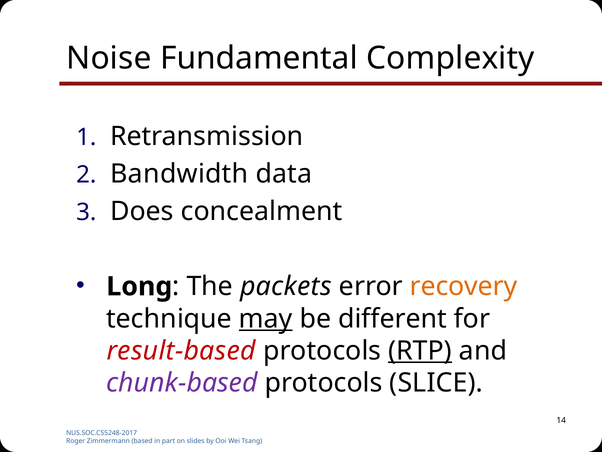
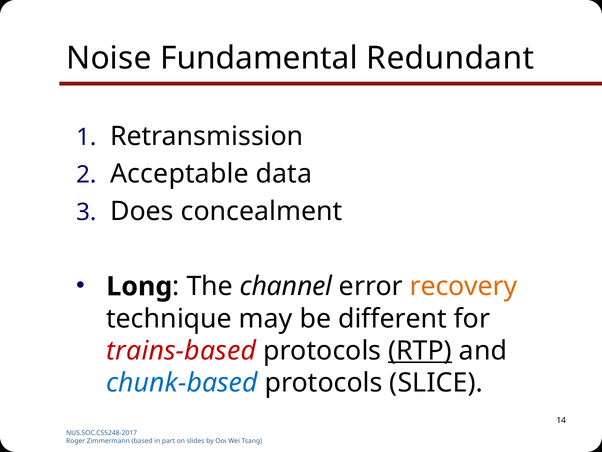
Complexity: Complexity -> Redundant (450, 58)
Bandwidth: Bandwidth -> Acceptable (179, 174)
packets: packets -> channel (286, 286)
may underline: present -> none (266, 318)
result-based: result-based -> trains-based (181, 350)
chunk-based colour: purple -> blue (182, 383)
